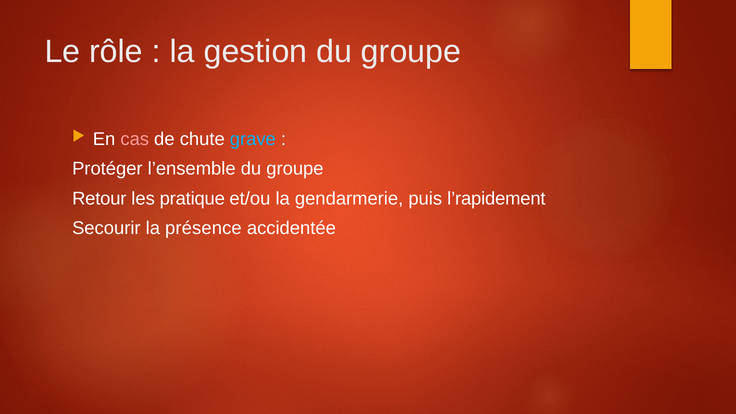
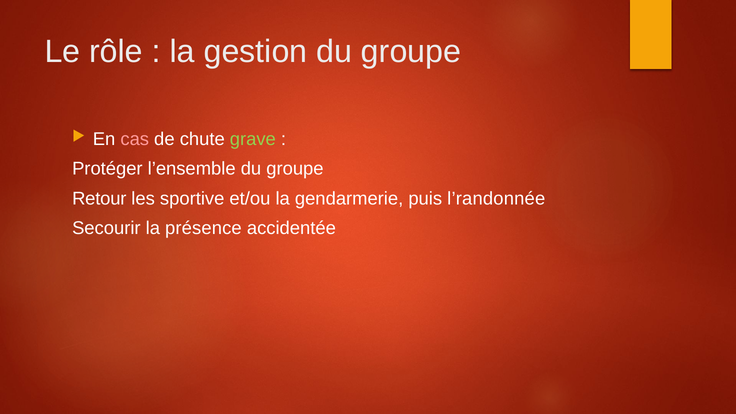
grave colour: light blue -> light green (253, 139)
pratique: pratique -> sportive (192, 199)
l’rapidement: l’rapidement -> l’randonnée (496, 199)
